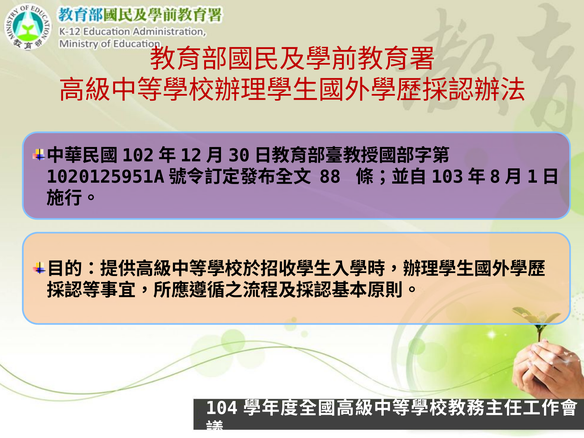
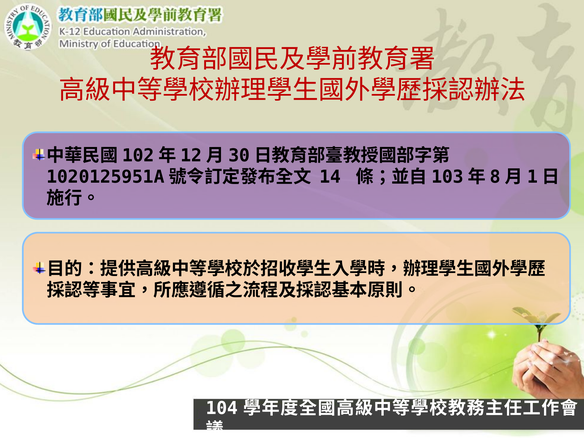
88: 88 -> 14 (330, 177)
